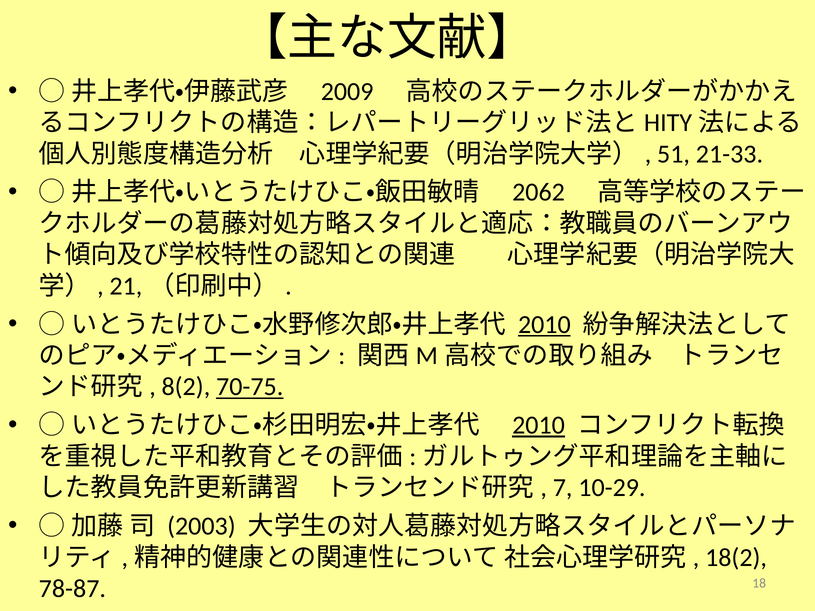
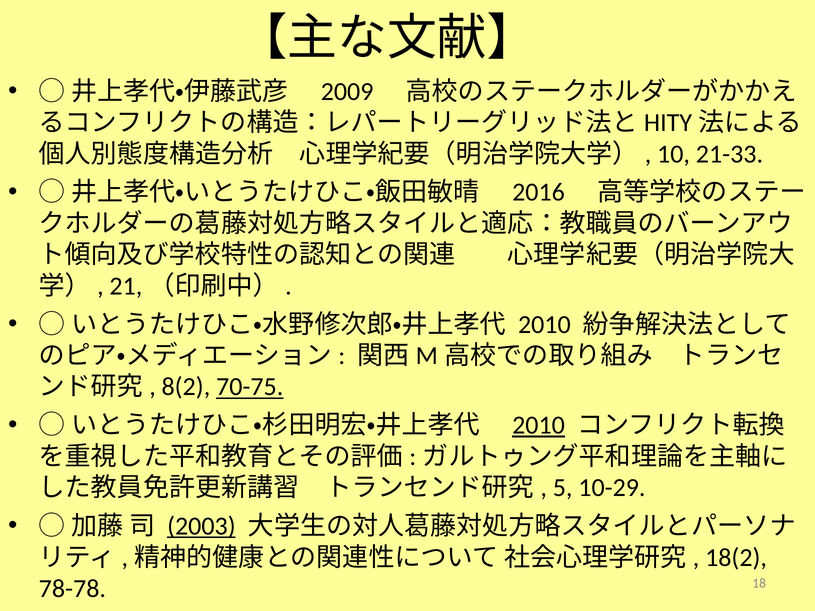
51: 51 -> 10 (673, 154)
2062: 2062 -> 2016 (539, 192)
2010 underline: present -> none (544, 325)
7: 7 -> 5 (563, 488)
2003 underline: none -> present (201, 526)
78-87: 78-87 -> 78-78 (72, 589)
